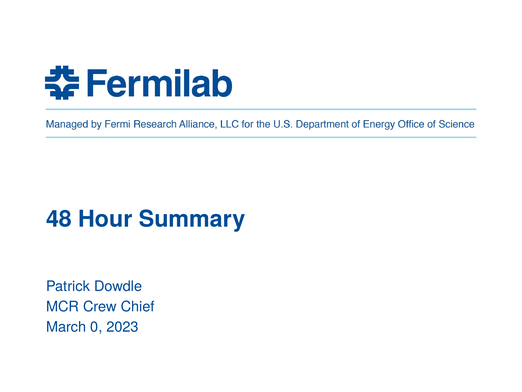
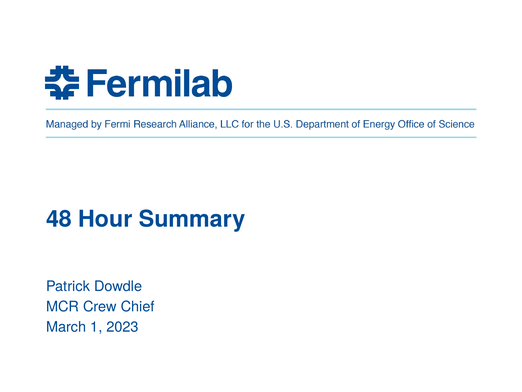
0: 0 -> 1 (96, 327)
